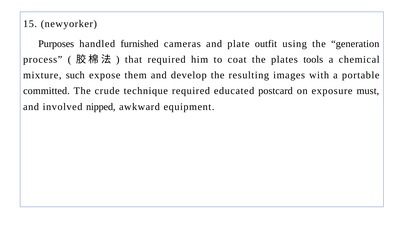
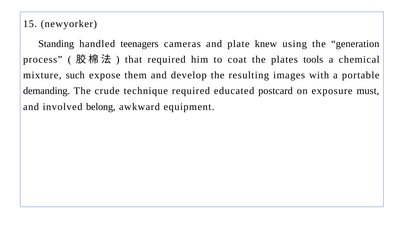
Purposes: Purposes -> Standing (56, 44)
furnished: furnished -> teenagers (140, 44)
outfit: outfit -> knew (266, 44)
committed: committed -> demanding (47, 91)
nipped: nipped -> belong (101, 107)
